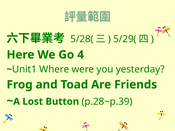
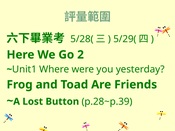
4: 4 -> 2 (81, 55)
